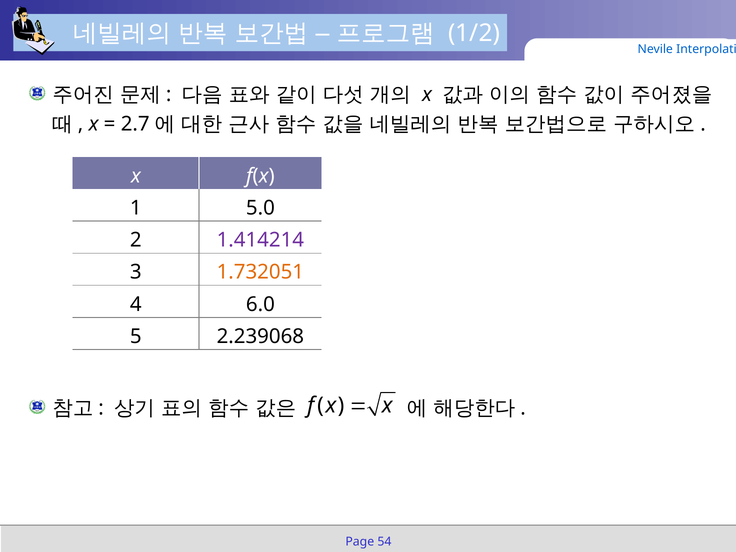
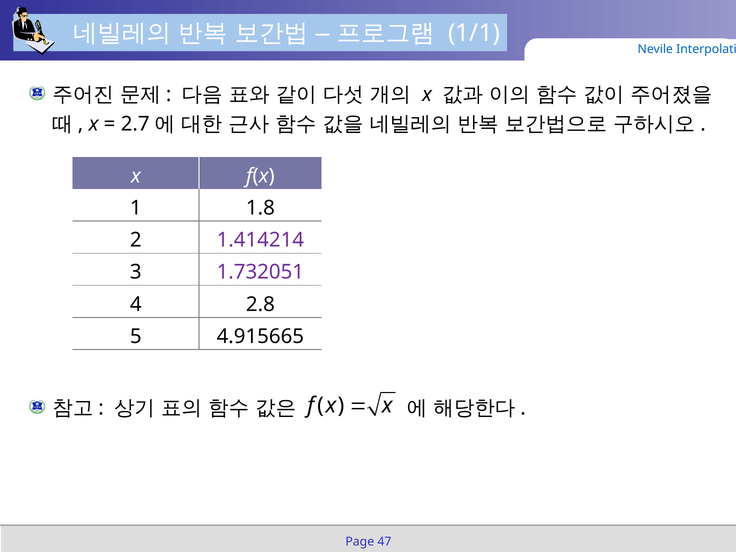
1/2: 1/2 -> 1/1 (474, 33)
5.0: 5.0 -> 1.8 (260, 208)
1.732051 colour: orange -> purple (260, 272)
6.0: 6.0 -> 2.8 (260, 304)
2.239068: 2.239068 -> 4.915665 (260, 336)
54: 54 -> 47 (384, 542)
